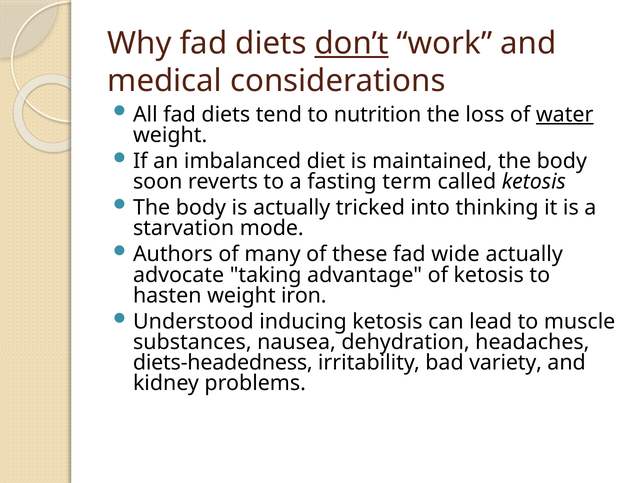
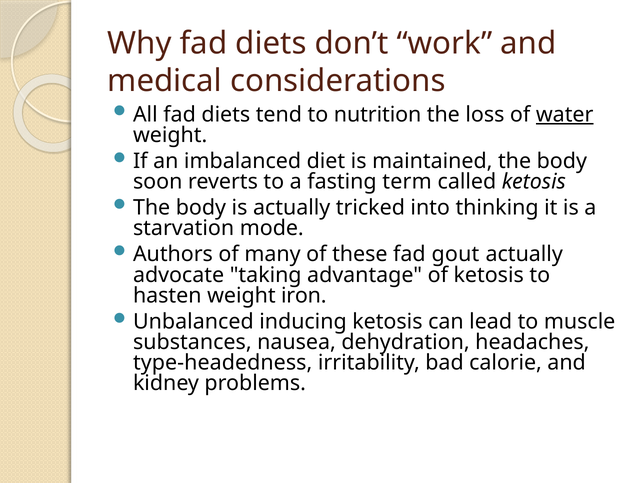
don’t underline: present -> none (352, 43)
wide: wide -> gout (455, 254)
Understood: Understood -> Unbalanced (193, 321)
diets-headedness: diets-headedness -> type-headedness (223, 362)
variety: variety -> calorie (506, 362)
